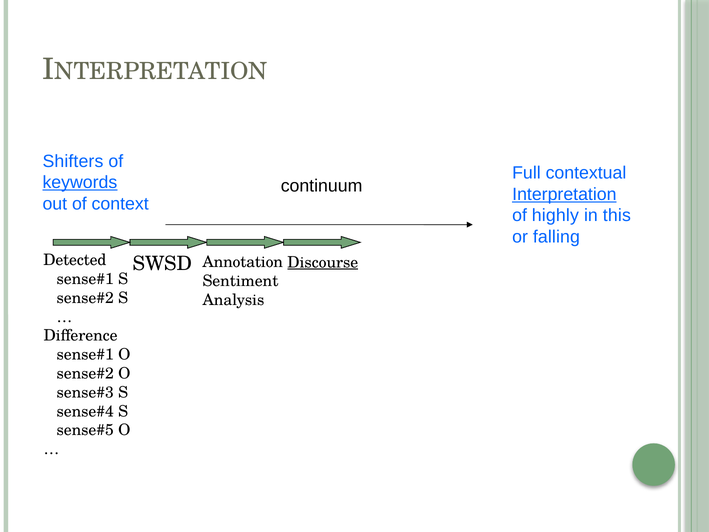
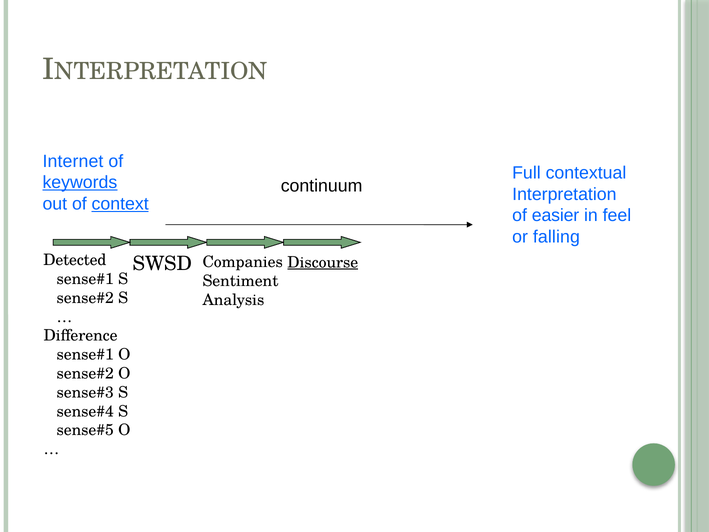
Shifters: Shifters -> Internet (73, 161)
Interpretation underline: present -> none (564, 194)
context underline: none -> present (120, 204)
highly: highly -> easier (556, 215)
this: this -> feel (617, 215)
Annotation: Annotation -> Companies (243, 262)
